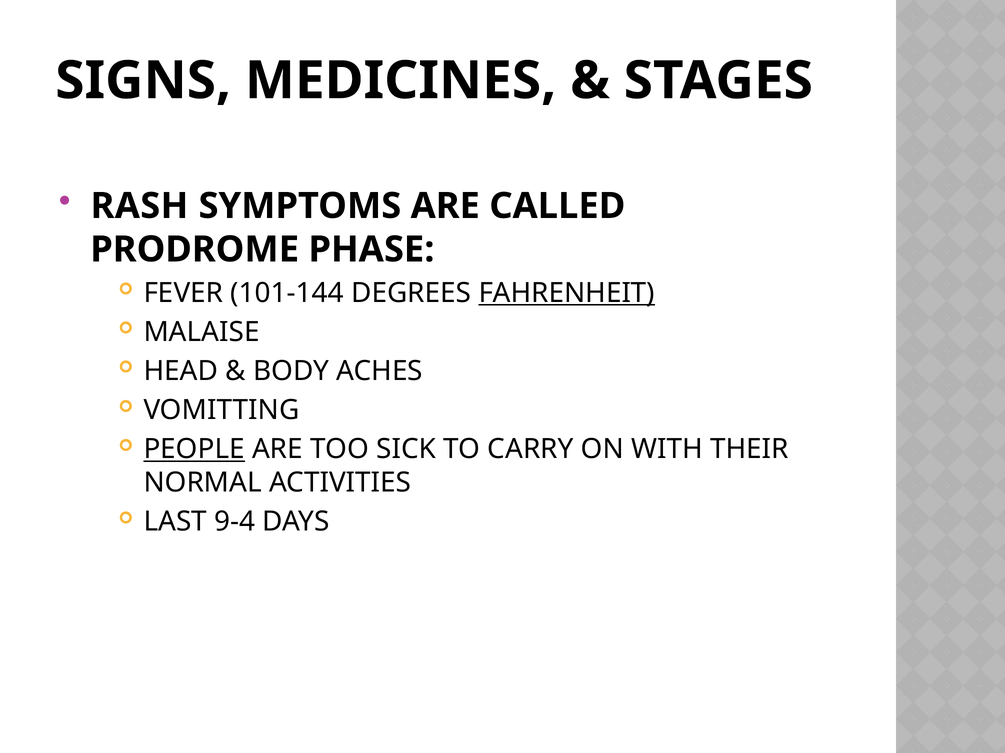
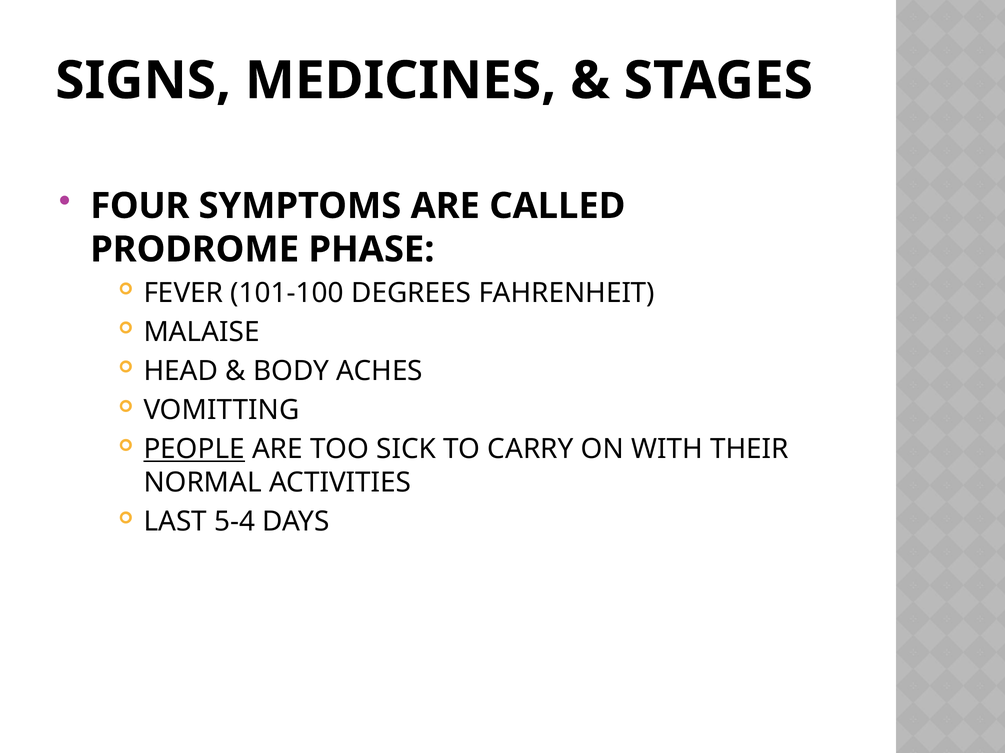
RASH: RASH -> FOUR (140, 206)
101-144: 101-144 -> 101-100 (287, 293)
FAHRENHEIT underline: present -> none (567, 293)
9-4: 9-4 -> 5-4 (235, 522)
